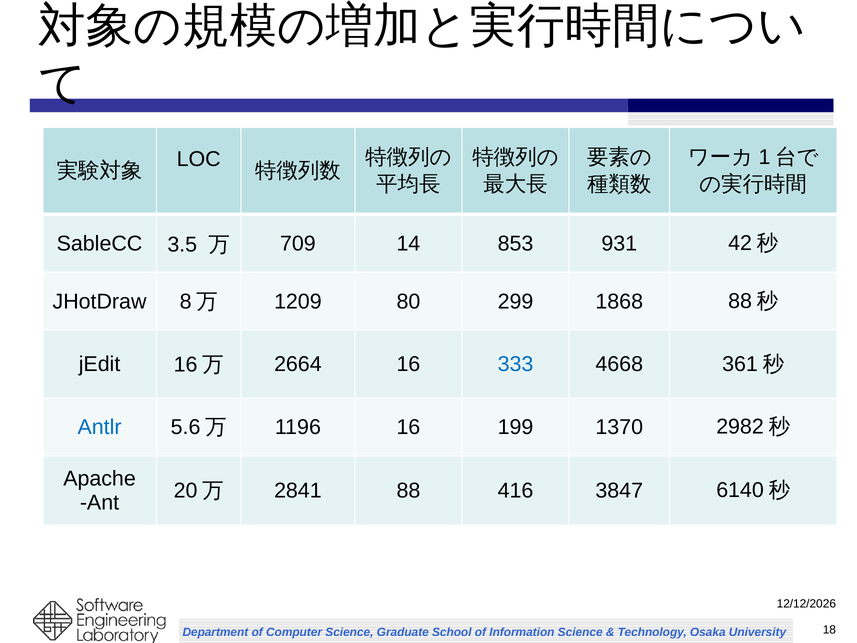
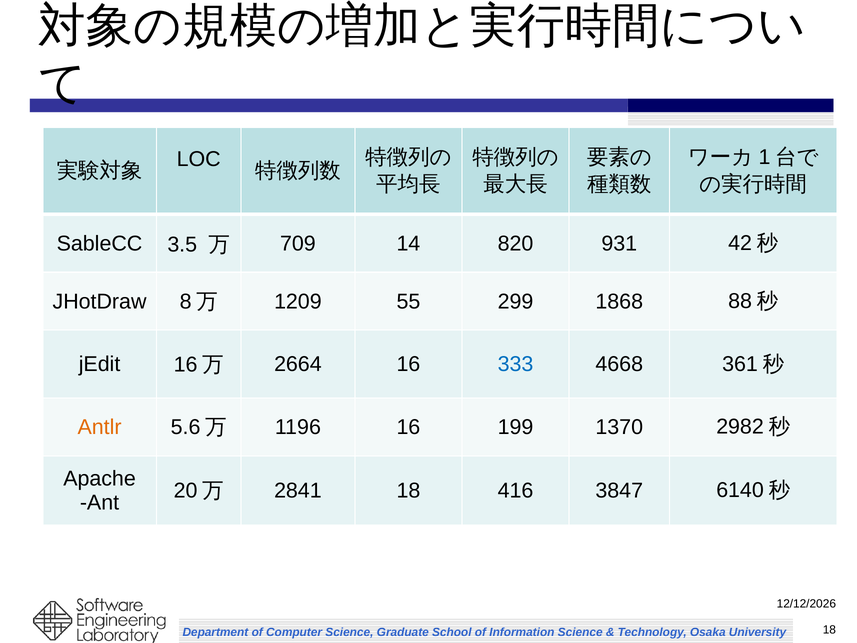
853: 853 -> 820 (515, 244)
80: 80 -> 55 (408, 301)
Antlr colour: blue -> orange (100, 427)
2841 88: 88 -> 18 (408, 490)
